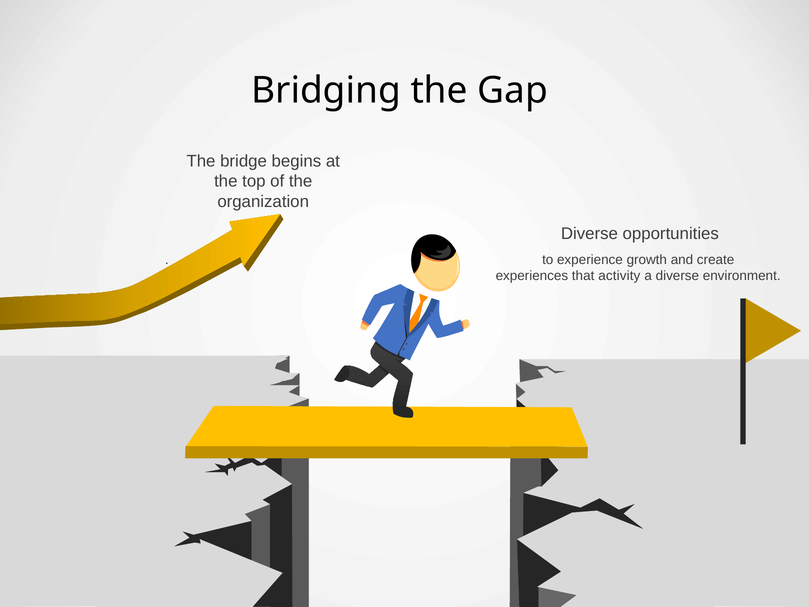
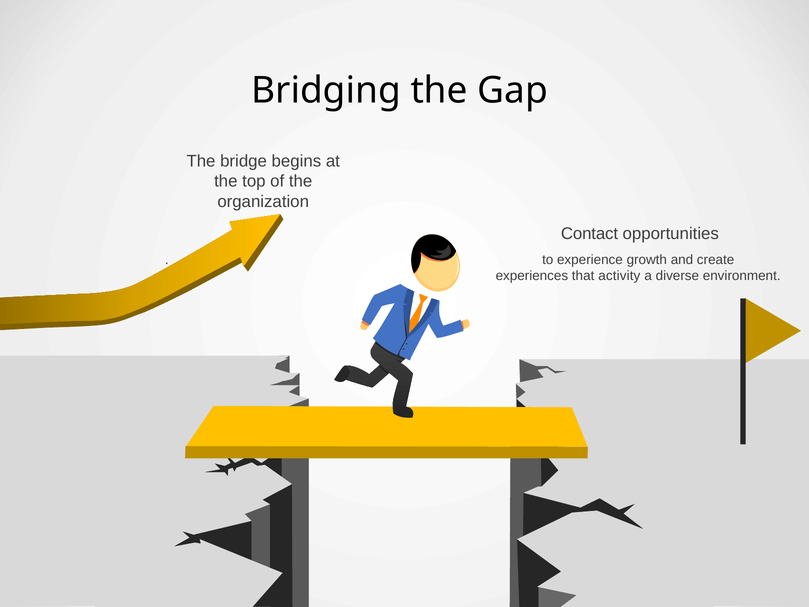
Diverse: Diverse -> Contact (589, 234)
